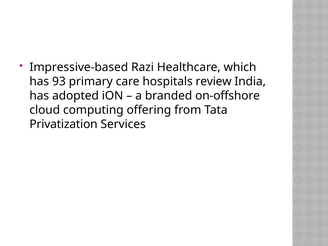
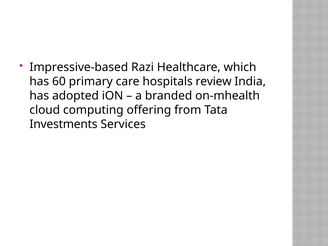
93: 93 -> 60 (59, 82)
on-offshore: on-offshore -> on-mhealth (228, 96)
Privatization: Privatization -> Investments (64, 124)
